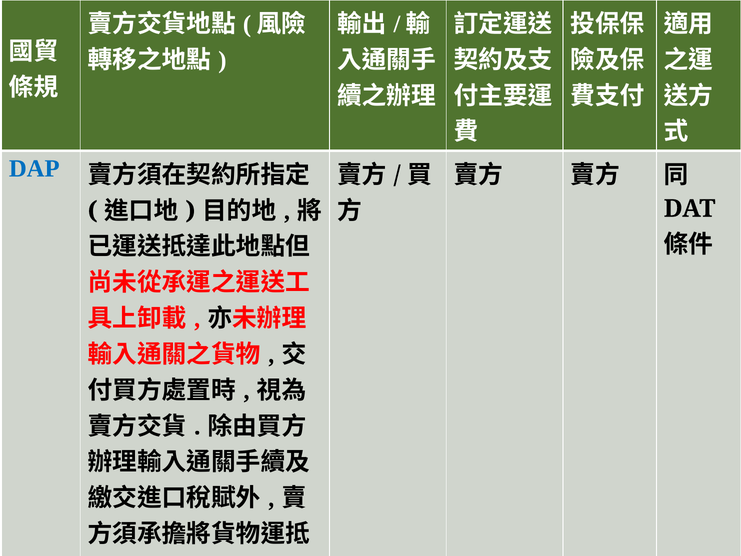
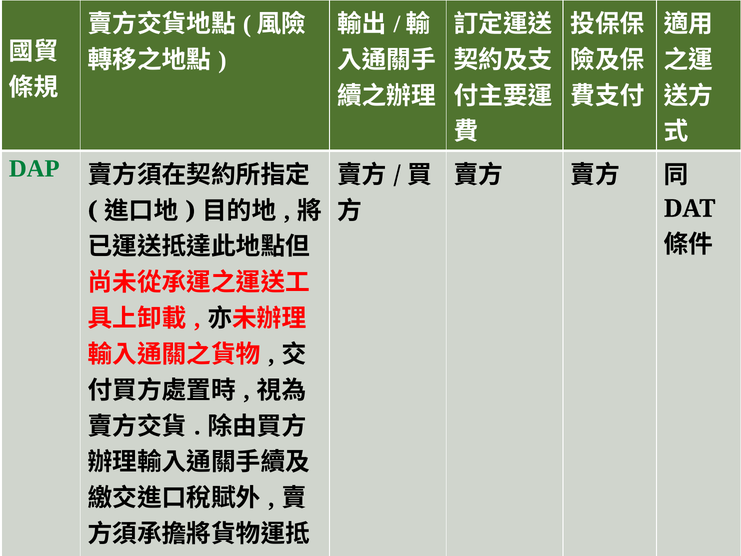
DAP colour: blue -> green (34, 168)
